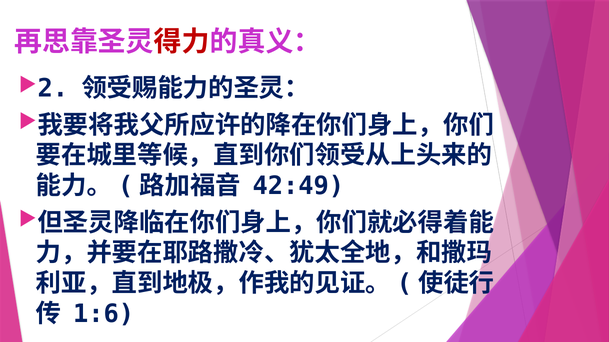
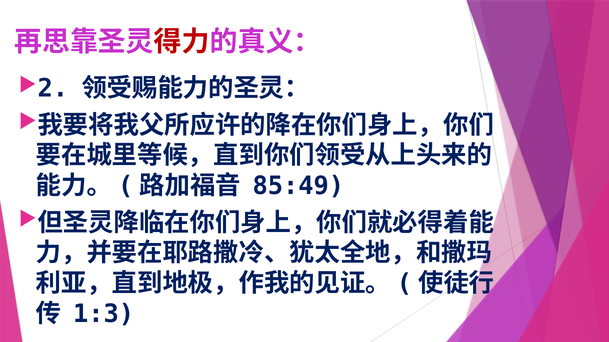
42:49: 42:49 -> 85:49 (298, 186)
1:6: 1:6 -> 1:3 (104, 314)
